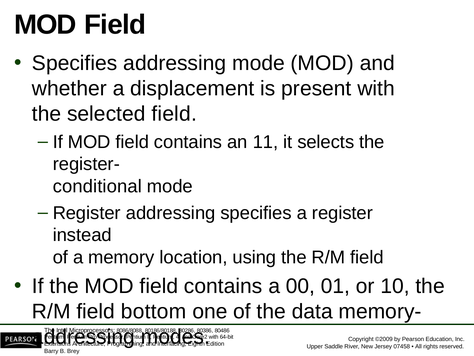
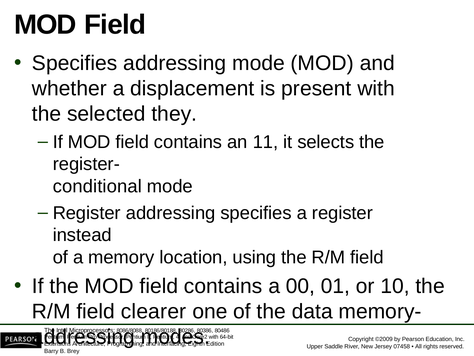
selected field: field -> they (174, 114)
bottom: bottom -> clearer (154, 311)
